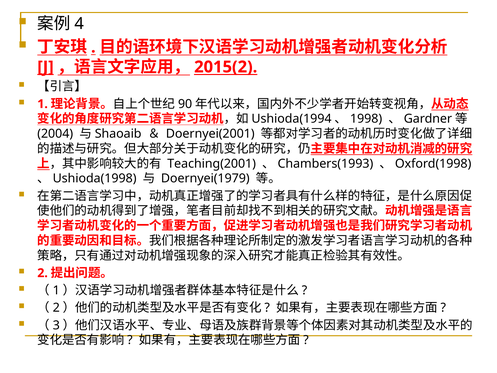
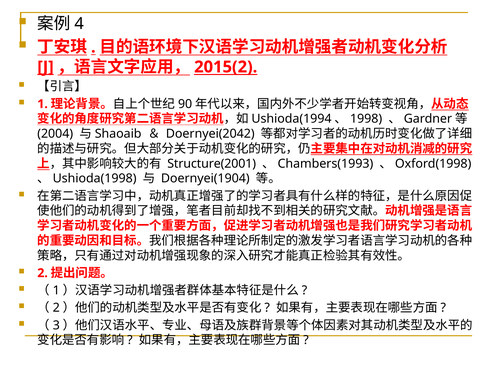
Doernyei(2001: Doernyei(2001 -> Doernyei(2042 (210, 134)
Teaching(2001: Teaching(2001 -> Structure(2001 (212, 164)
Doernyei(1979: Doernyei(1979 -> Doernyei(1904 (205, 178)
